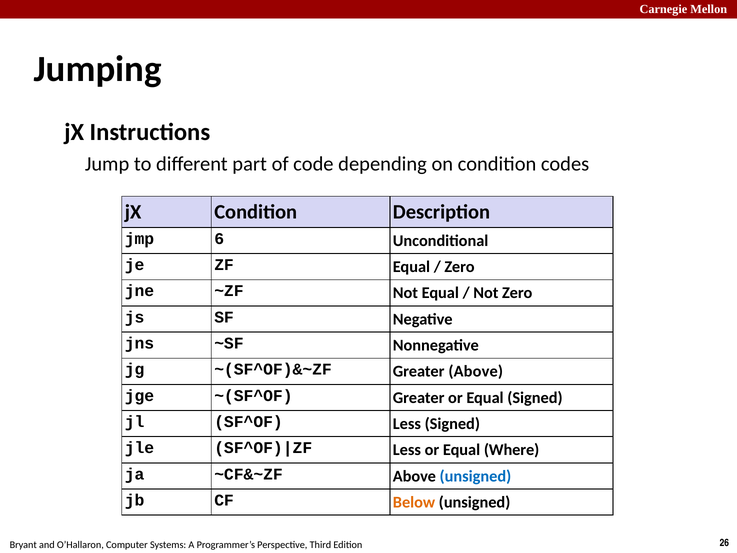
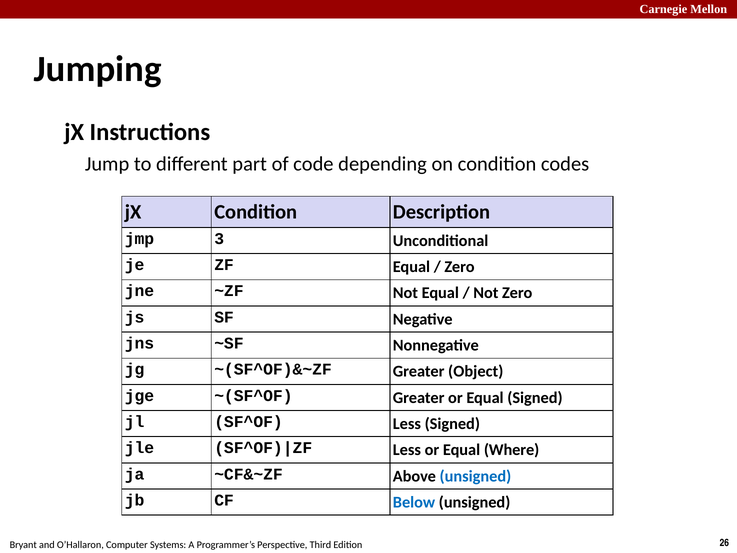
6: 6 -> 3 (219, 239)
Greater Above: Above -> Object (476, 371)
Below colour: orange -> blue (414, 502)
